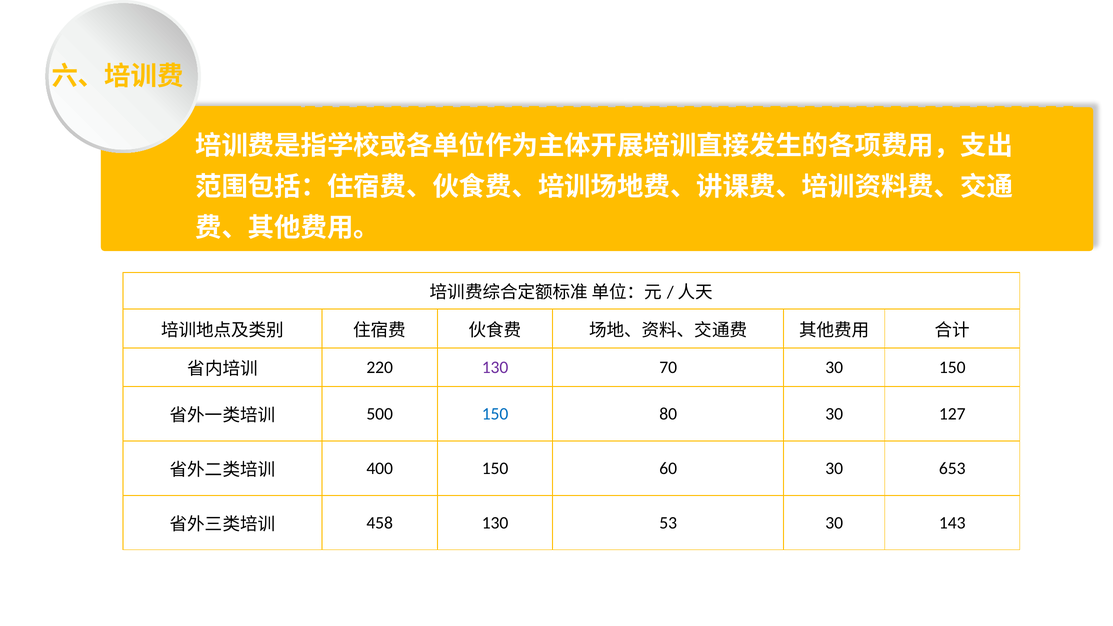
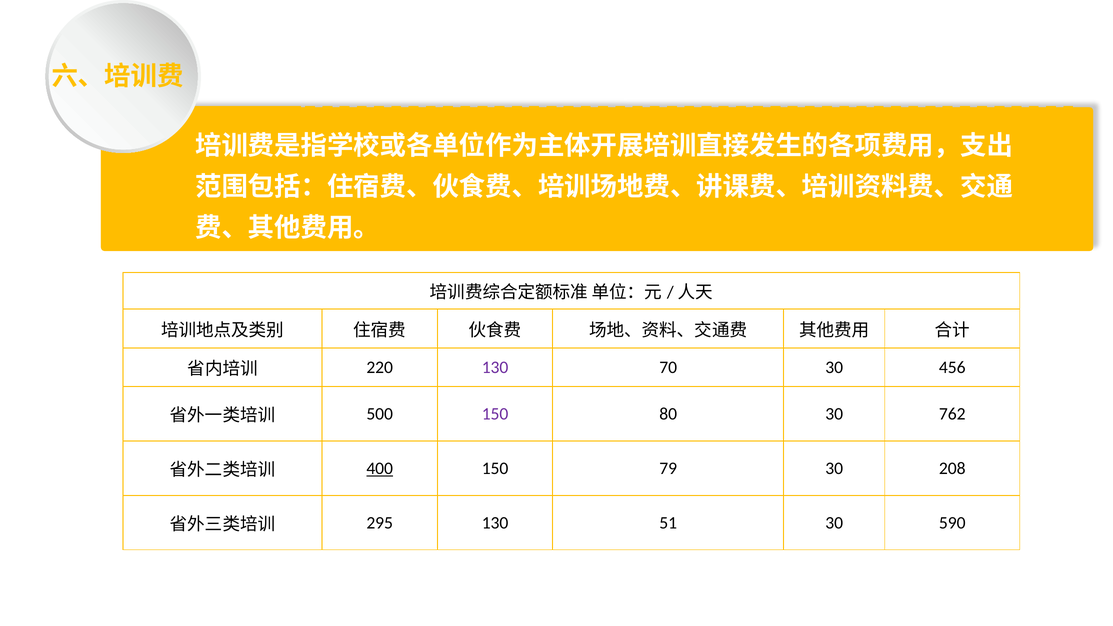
30 150: 150 -> 456 (952, 367)
150 colour: blue -> purple (495, 414)
127: 127 -> 762 (952, 414)
400 underline: none -> present (380, 468)
60: 60 -> 79 (668, 468)
653: 653 -> 208 (952, 468)
458: 458 -> 295 (380, 523)
53: 53 -> 51 (668, 523)
143: 143 -> 590 (952, 523)
